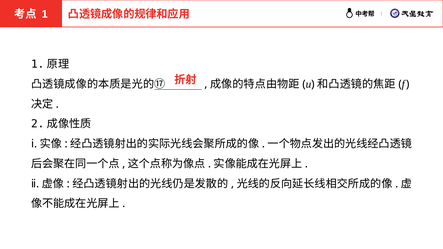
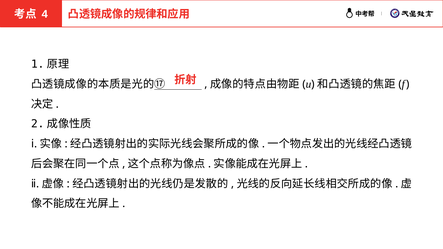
1: 1 -> 4 (45, 14)
